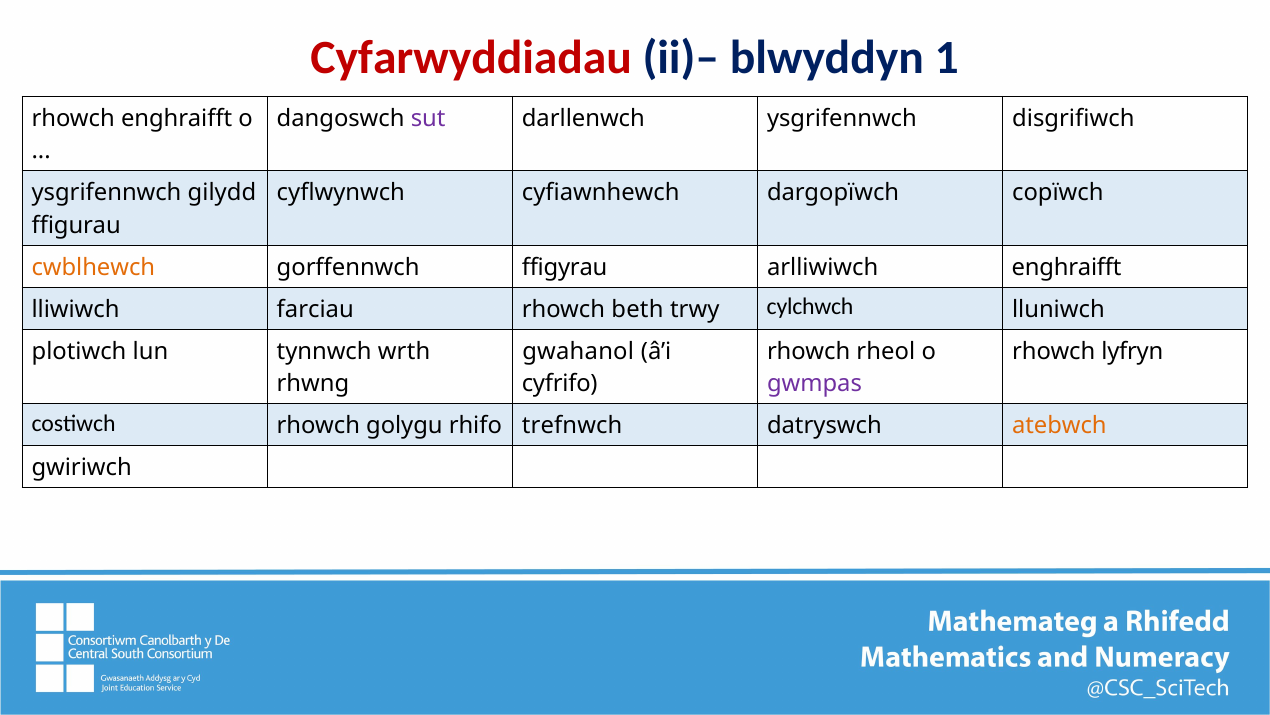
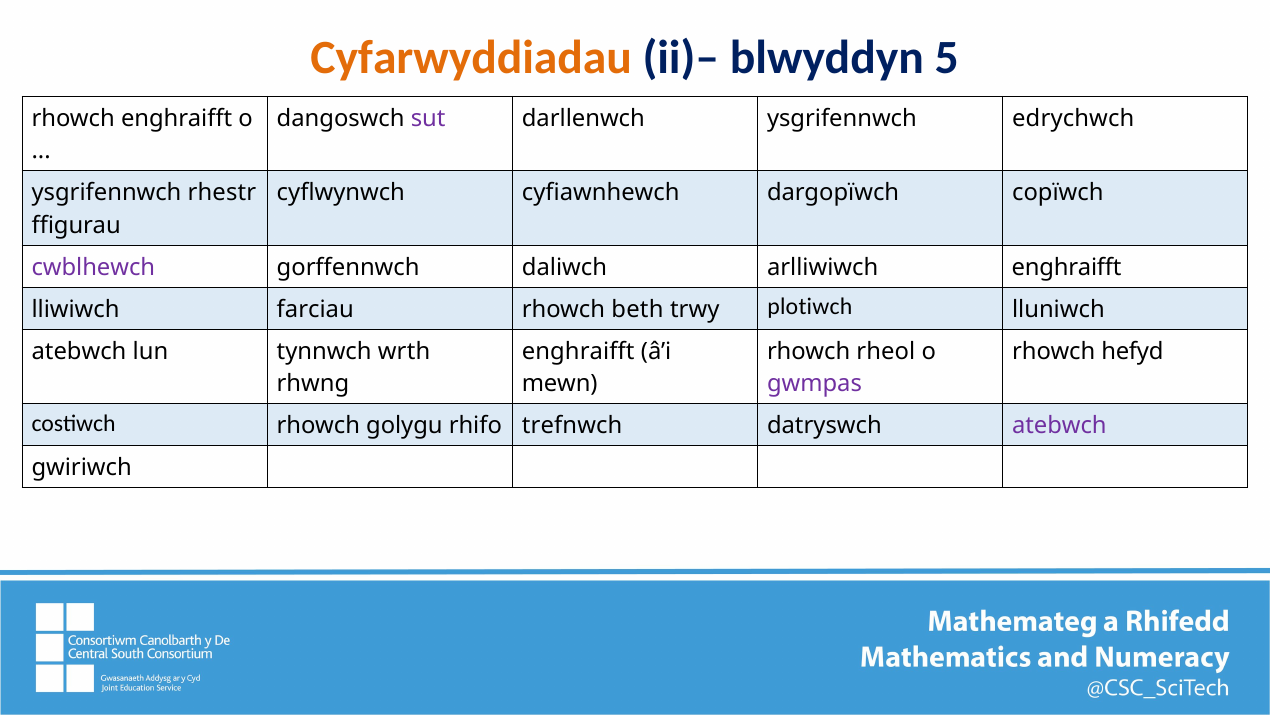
Cyfarwyddiadau colour: red -> orange (471, 58)
1: 1 -> 5 (947, 58)
disgrifiwch: disgrifiwch -> edrychwch (1073, 119)
gilydd: gilydd -> rhestr (222, 193)
cwblhewch colour: orange -> purple (93, 267)
ffigyrau: ffigyrau -> daliwch (564, 267)
cylchwch: cylchwch -> plotiwch (810, 307)
plotiwch: plotiwch -> atebwch (79, 351)
gwahanol: gwahanol -> enghraifft (578, 351)
lyfryn: lyfryn -> hefyd (1132, 351)
cyfrifo: cyfrifo -> mewn (560, 384)
atebwch colour: orange -> purple (1059, 426)
